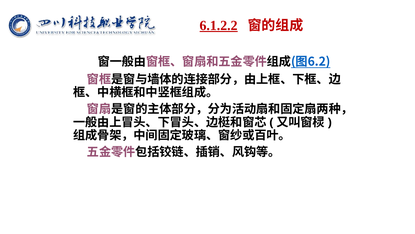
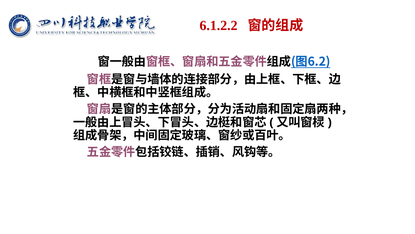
6.1.2.2 underline: present -> none (219, 25)
